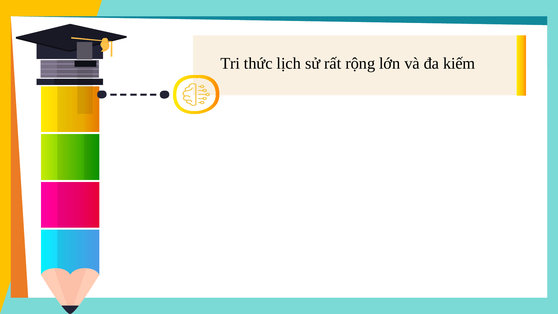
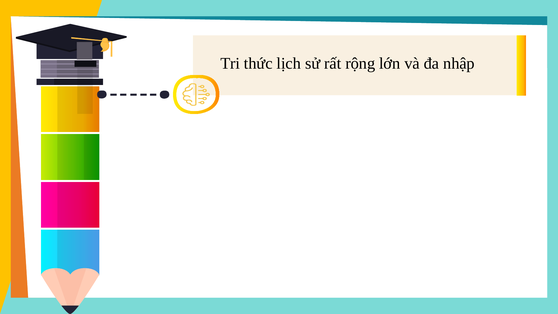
kiếm: kiếm -> nhập (459, 64)
